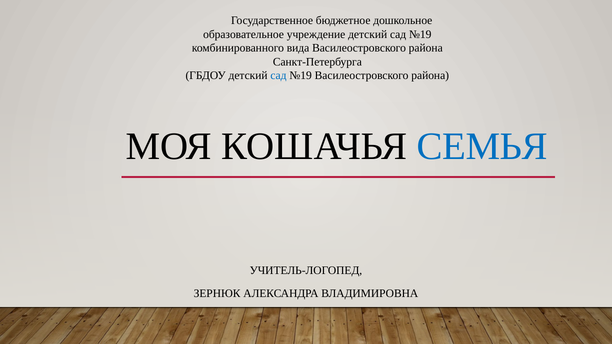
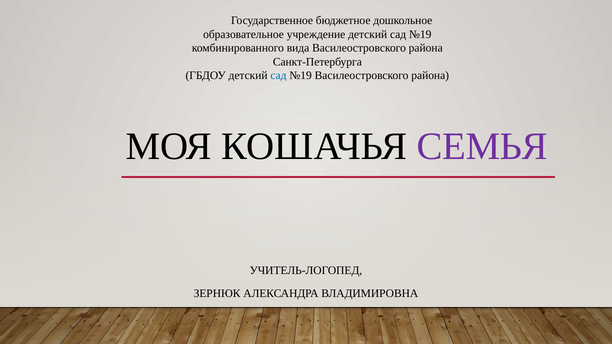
СЕМЬЯ colour: blue -> purple (482, 147)
